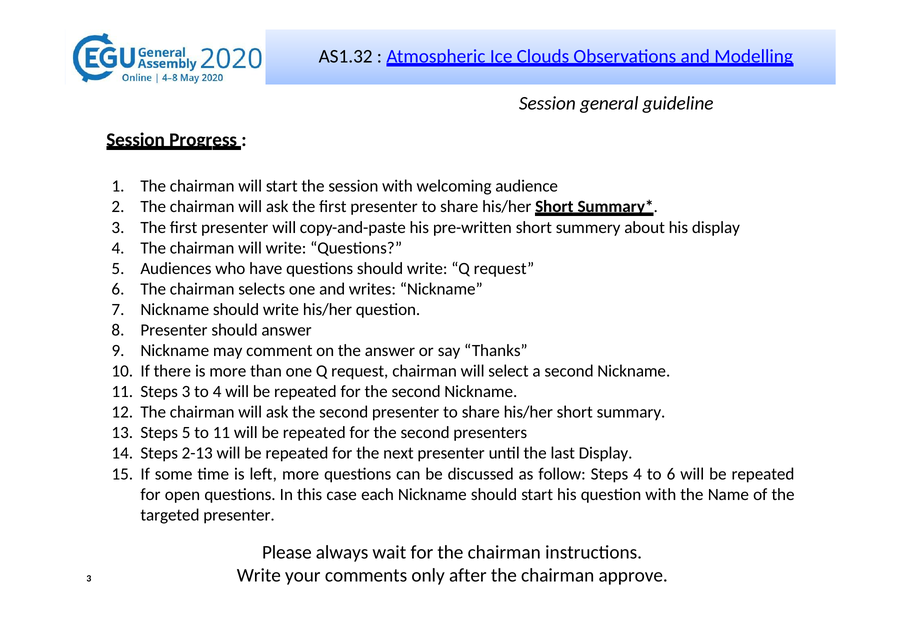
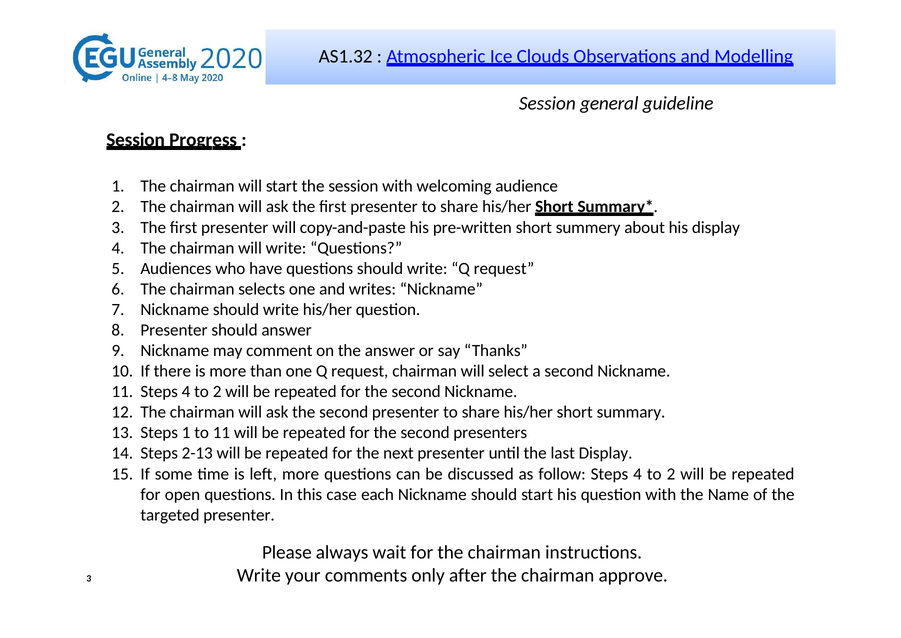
11 Steps 3: 3 -> 4 (186, 392)
4: 4 -> 2 (217, 392)
Steps 5: 5 -> 1 (186, 433)
6: 6 -> 2 (671, 474)
